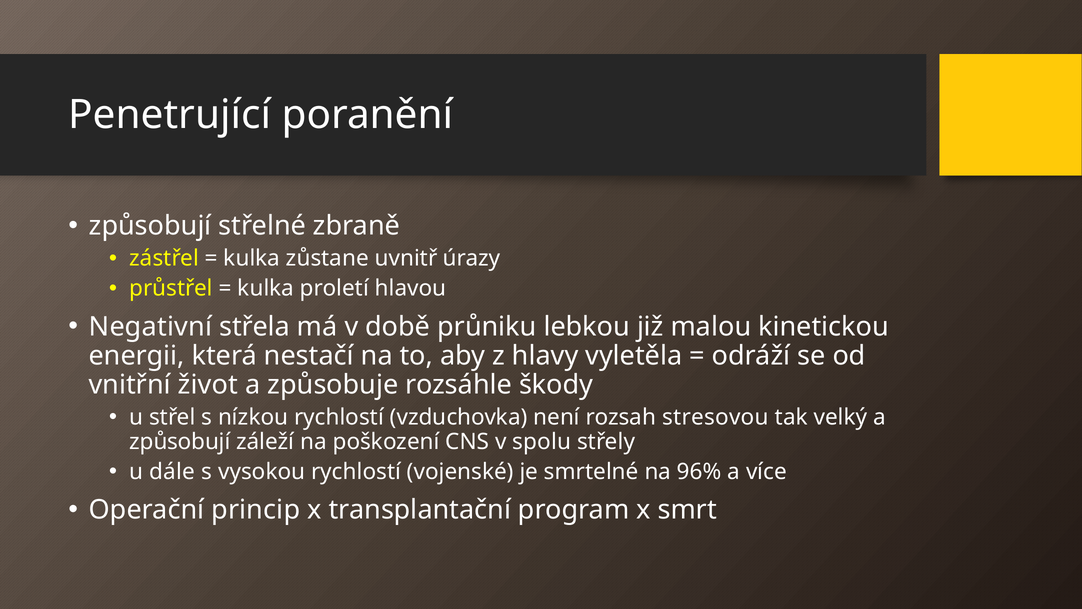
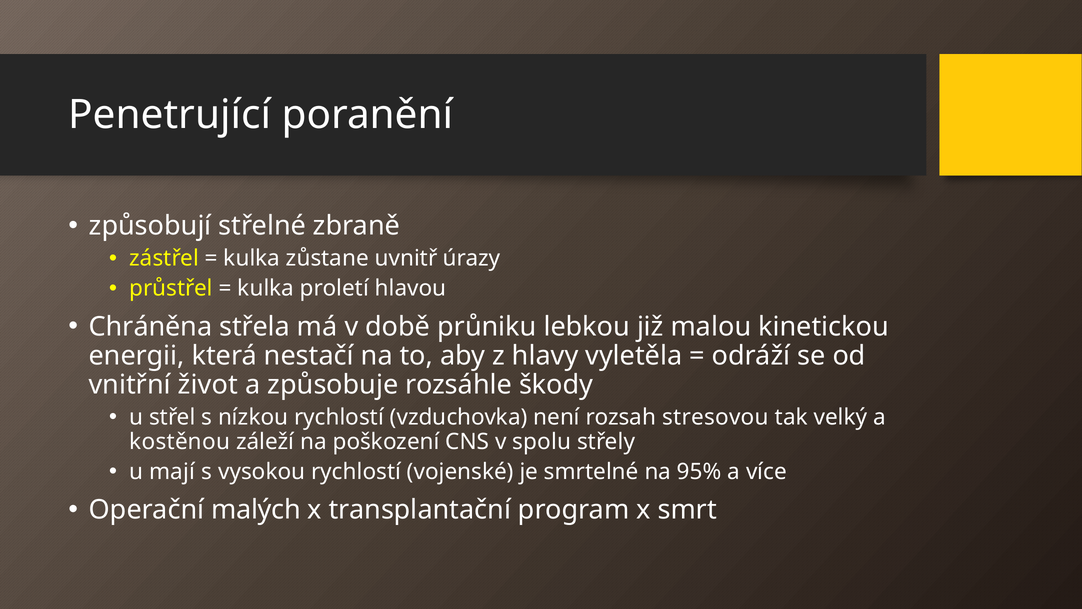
Negativní: Negativní -> Chráněna (151, 326)
způsobují: způsobují -> kostěnou (180, 442)
dále: dále -> mají (172, 472)
96%: 96% -> 95% (699, 472)
princip: princip -> malých (256, 510)
